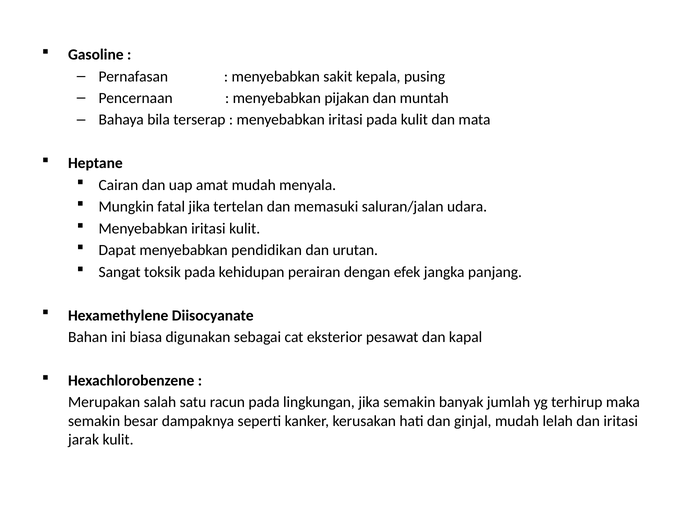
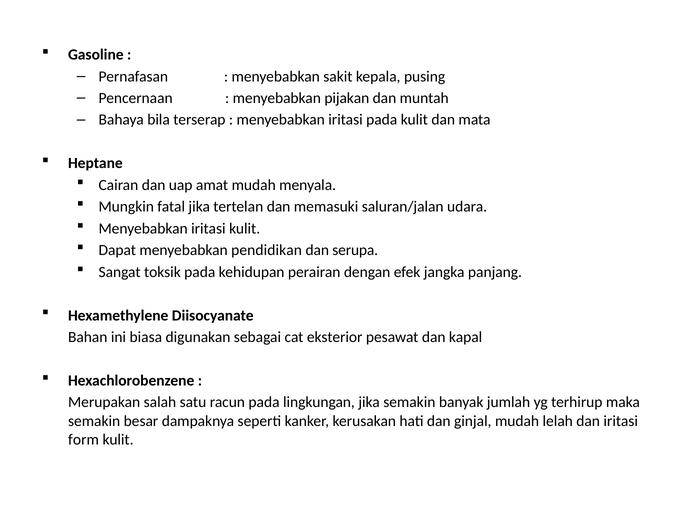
urutan: urutan -> serupa (355, 250)
jarak: jarak -> form (84, 439)
